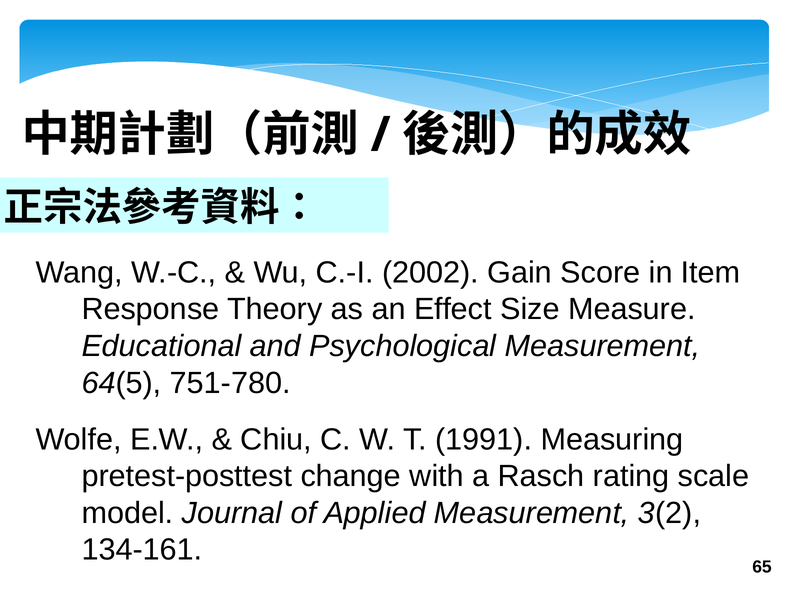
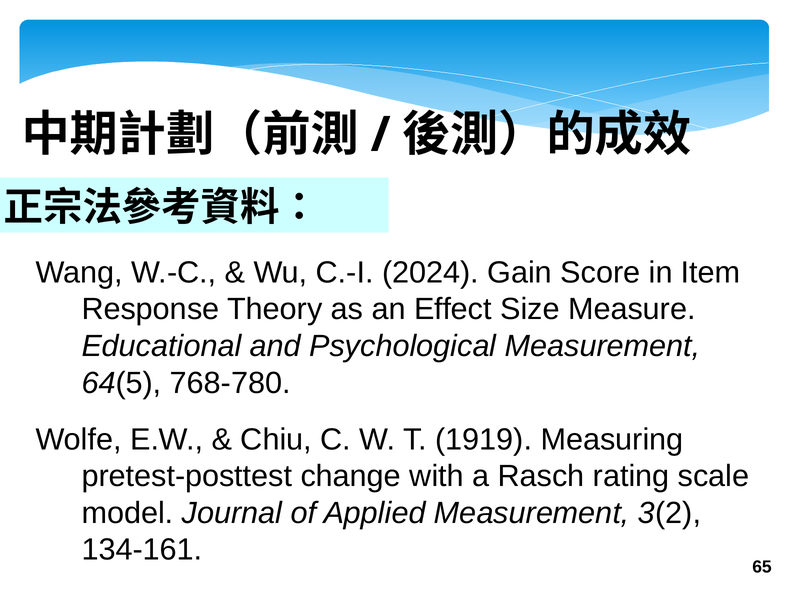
2002: 2002 -> 2024 (430, 273)
751-780: 751-780 -> 768-780 (230, 383)
1991: 1991 -> 1919 (484, 439)
